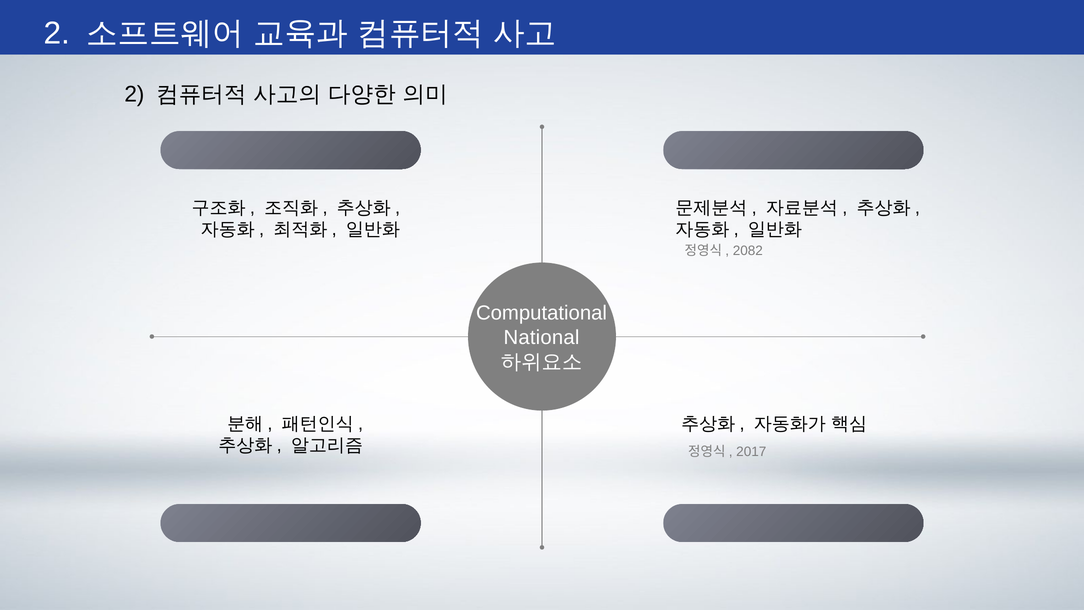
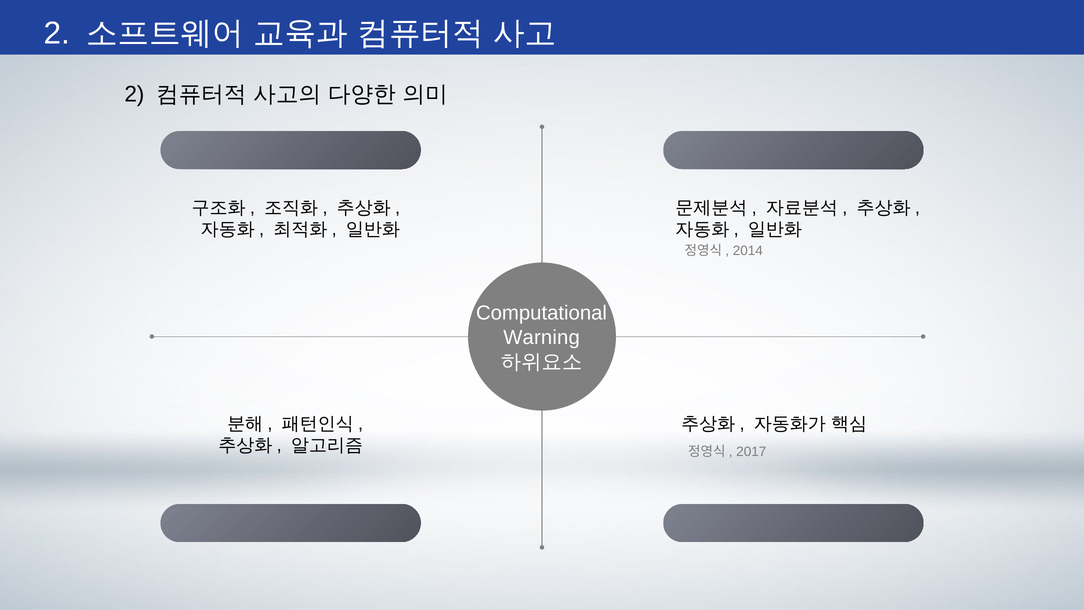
2082: 2082 -> 2014 (748, 251)
National: National -> Warning (542, 337)
